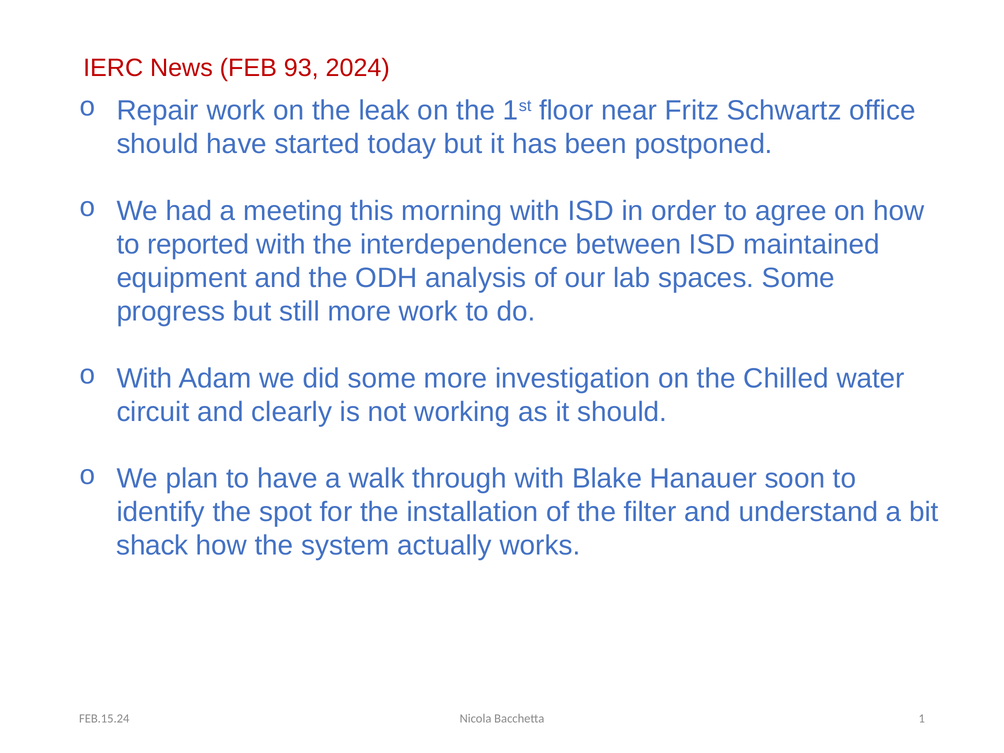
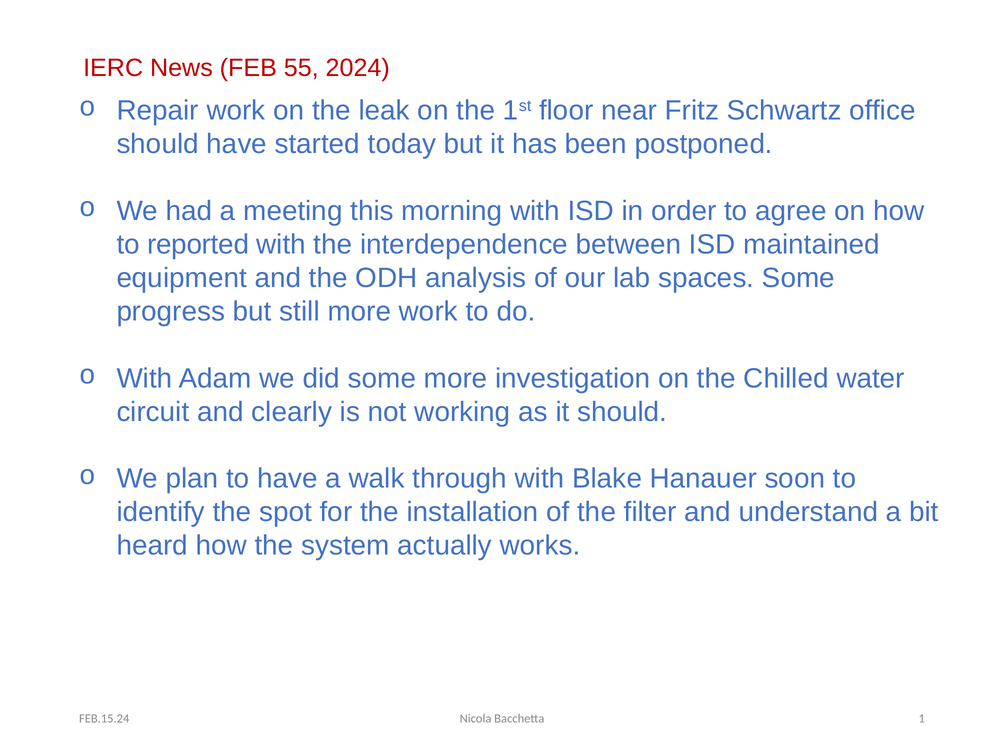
93: 93 -> 55 (301, 68)
shack: shack -> heard (152, 546)
